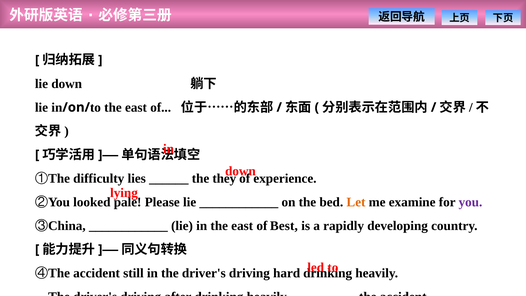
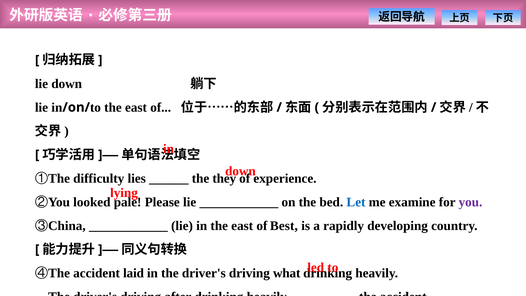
Let colour: orange -> blue (356, 202)
still: still -> laid (134, 273)
hard: hard -> what (287, 273)
